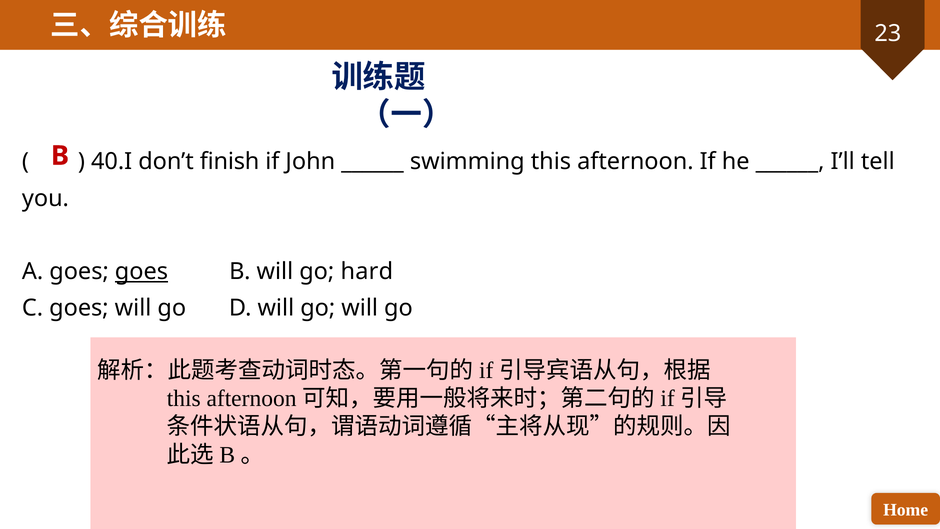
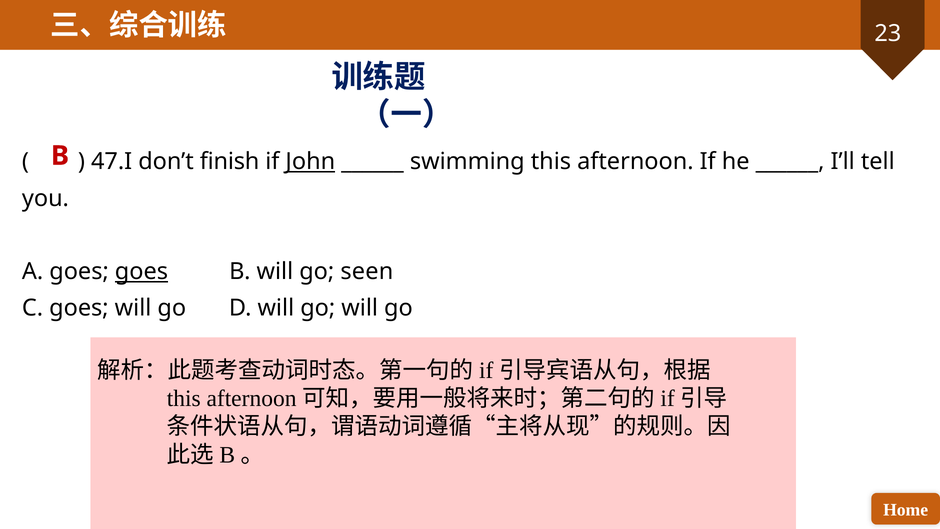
40.I: 40.I -> 47.I (112, 162)
John underline: none -> present (310, 162)
hard: hard -> seen (367, 271)
